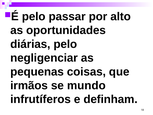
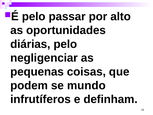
irmãos: irmãos -> podem (29, 85)
